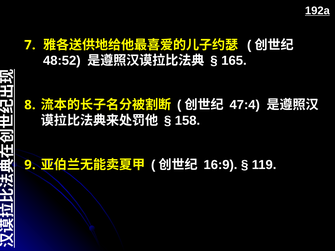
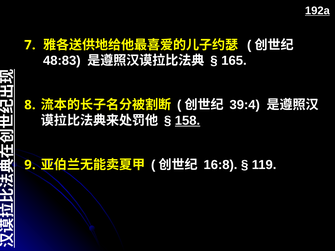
48:52: 48:52 -> 48:83 (62, 61)
47:4: 47:4 -> 39:4 (245, 105)
158 underline: none -> present (188, 121)
16:9: 16:9 -> 16:8 (221, 165)
